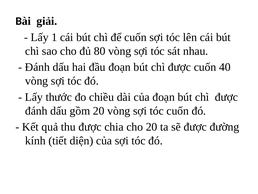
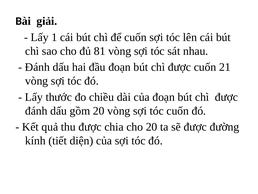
80: 80 -> 81 (100, 51)
40: 40 -> 21 (225, 67)
